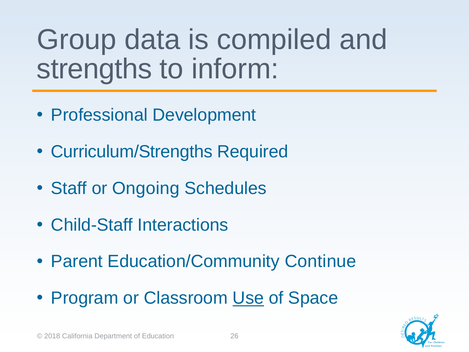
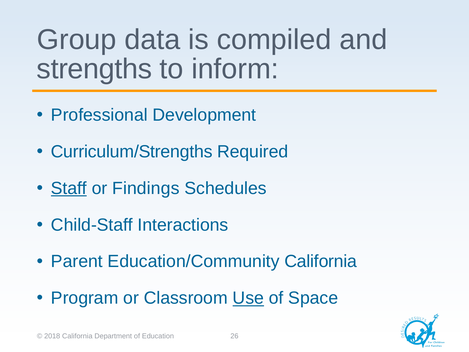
Staff underline: none -> present (69, 188)
Ongoing: Ongoing -> Findings (146, 188)
Education/Community Continue: Continue -> California (321, 261)
